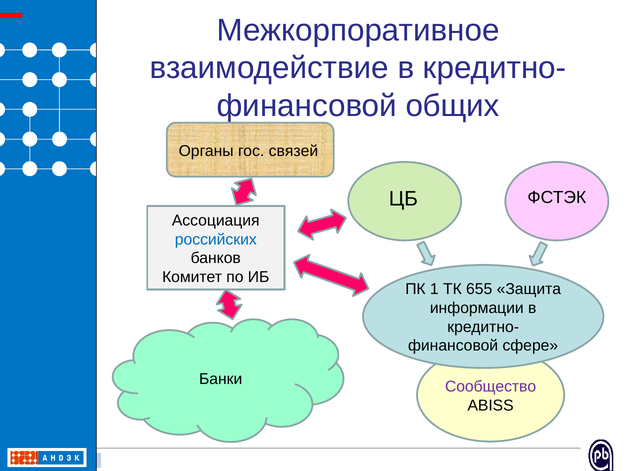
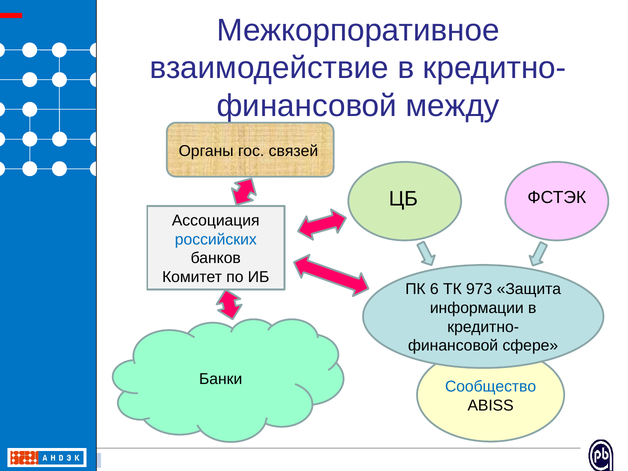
общих: общих -> между (453, 106)
1: 1 -> 6 (434, 289)
655: 655 -> 973 (479, 289)
Сообщество colour: purple -> blue (491, 387)
